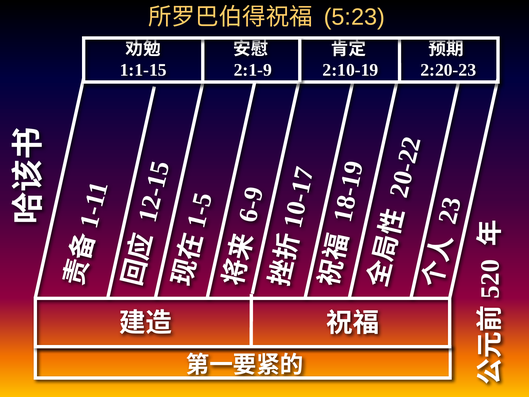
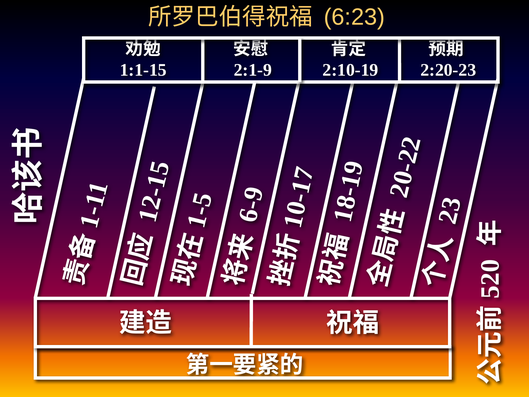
5:23: 5:23 -> 6:23 (354, 17)
